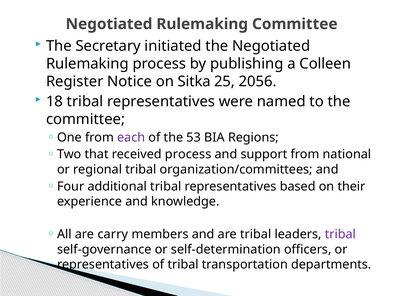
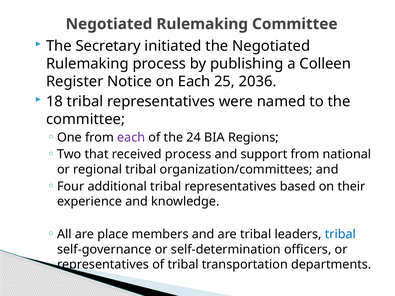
on Sitka: Sitka -> Each (194, 82)
2056: 2056 -> 2036 (258, 82)
53: 53 -> 24 (194, 137)
carry: carry -> place (113, 234)
tribal colour: purple -> blue (340, 234)
